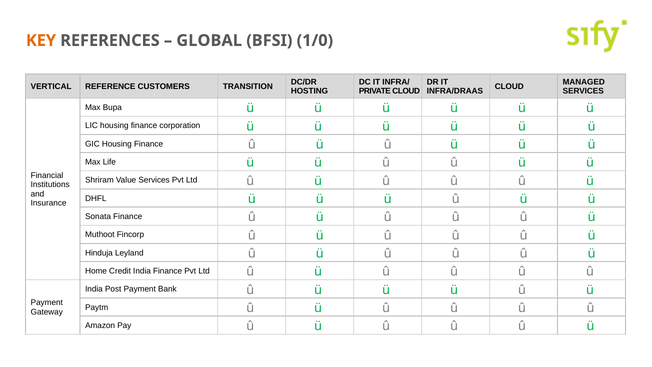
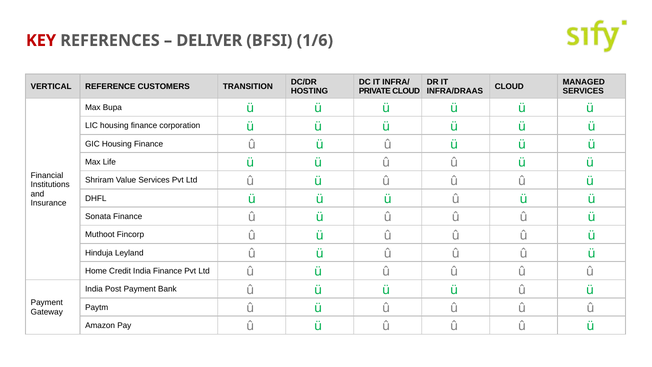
KEY colour: orange -> red (41, 40)
GLOBAL: GLOBAL -> DELIVER (209, 40)
1/0: 1/0 -> 1/6 (315, 40)
